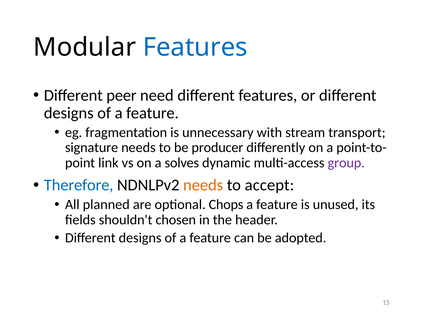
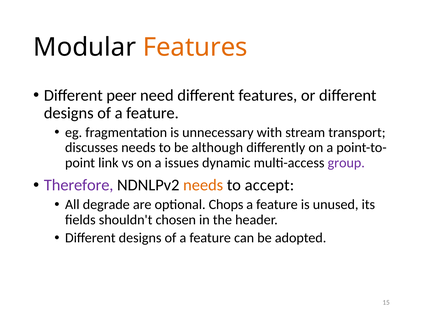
Features colour: blue -> orange (195, 47)
signature: signature -> discusses (92, 148)
producer: producer -> although (217, 148)
solves: solves -> issues (182, 163)
Therefore colour: blue -> purple (79, 185)
planned: planned -> degrade (106, 205)
